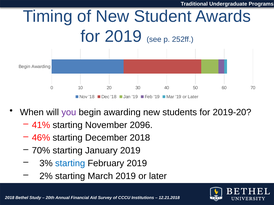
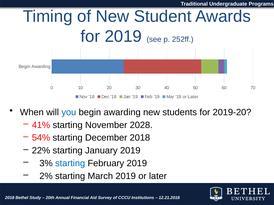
you colour: purple -> blue (69, 113)
2096: 2096 -> 2028 (141, 125)
46%: 46% -> 54% (41, 138)
70%: 70% -> 22% (41, 151)
